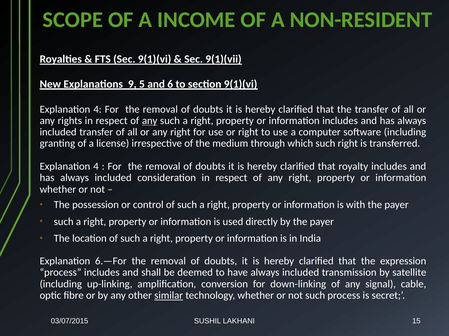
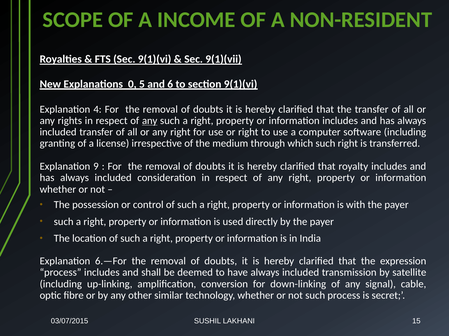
9: 9 -> 0 (132, 84)
4: 4 -> 9 (96, 167)
similar underline: present -> none (169, 296)
